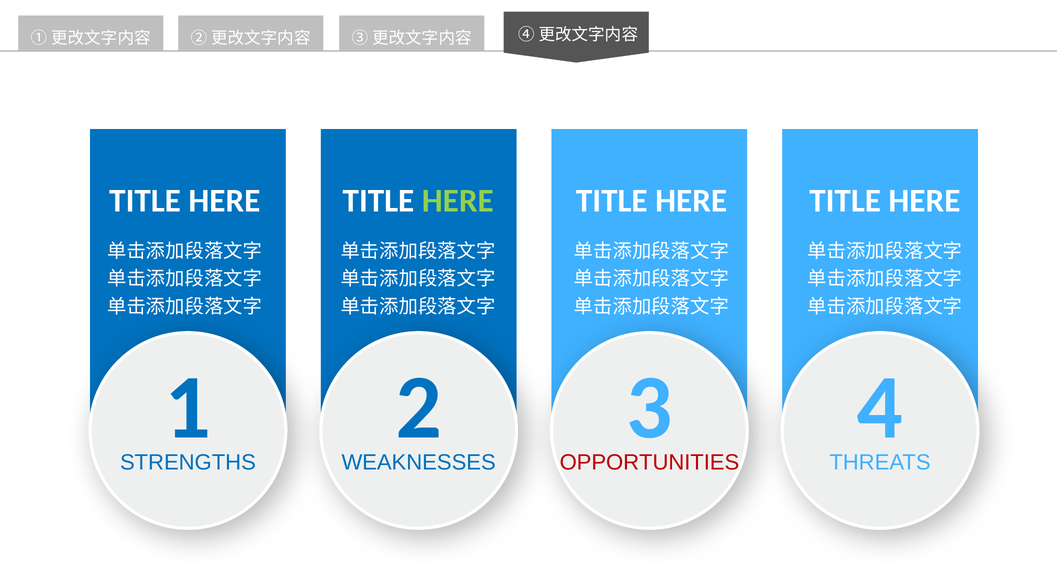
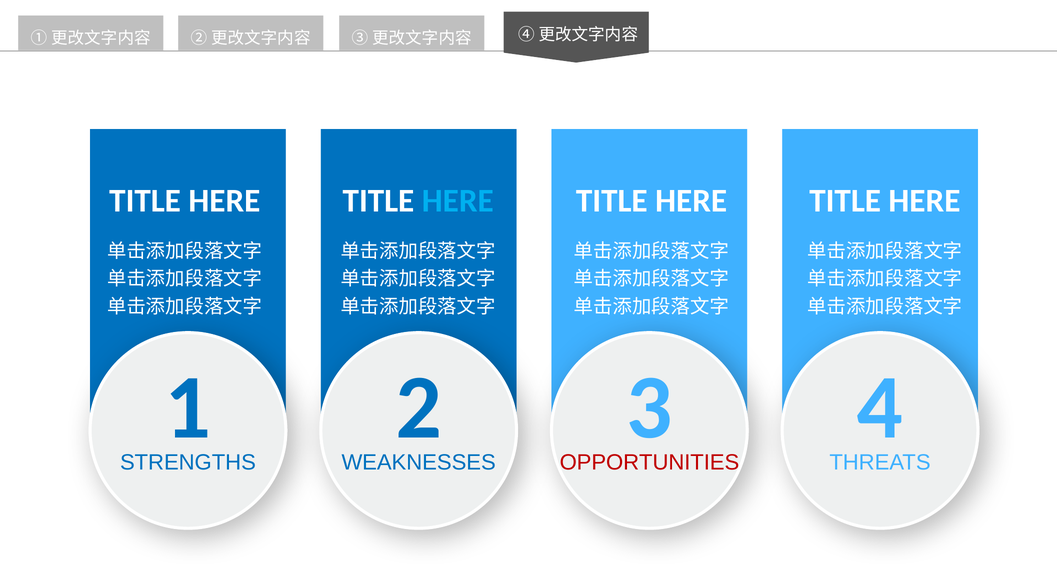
HERE colour: light green -> light blue (458, 201)
